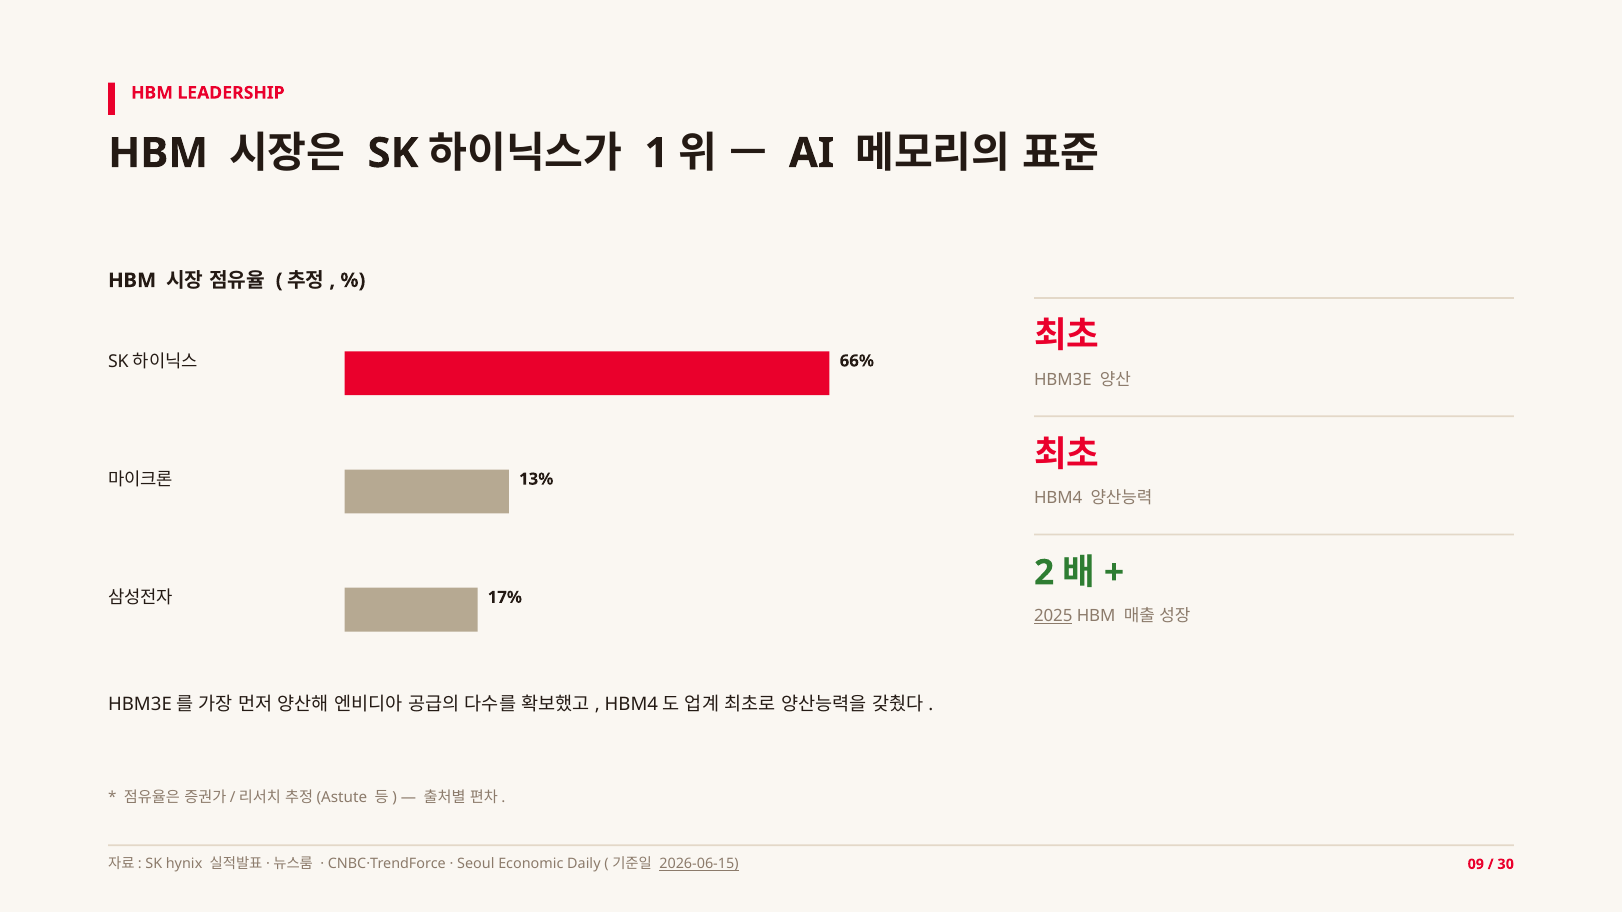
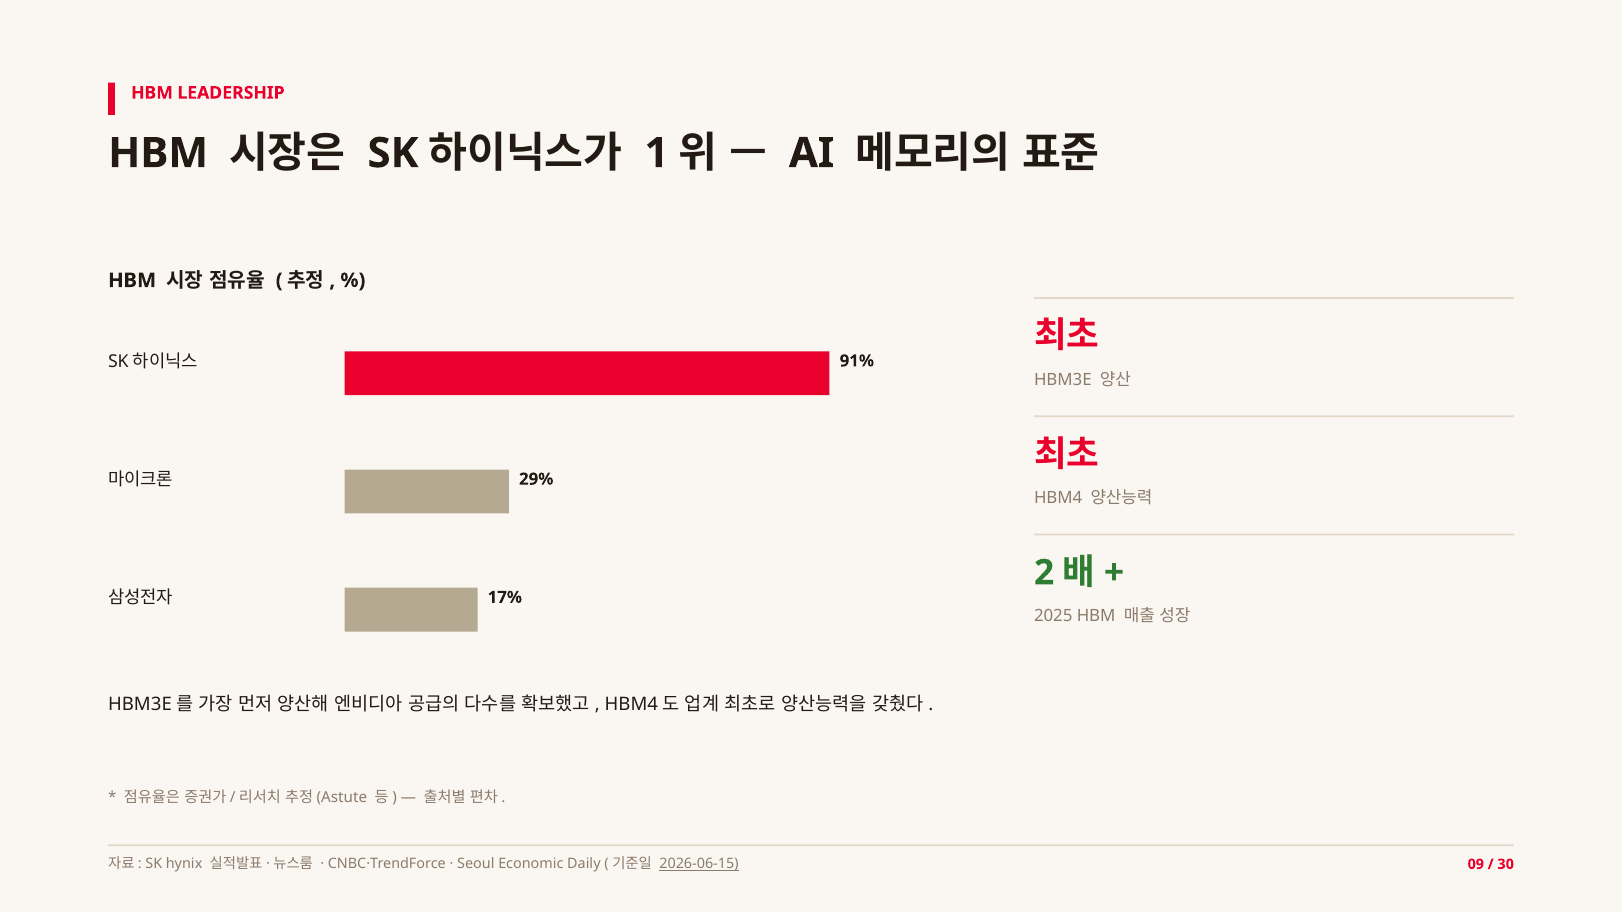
66%: 66% -> 91% (857, 361)
13%: 13% -> 29% (536, 479)
2025 underline: present -> none (1053, 616)
